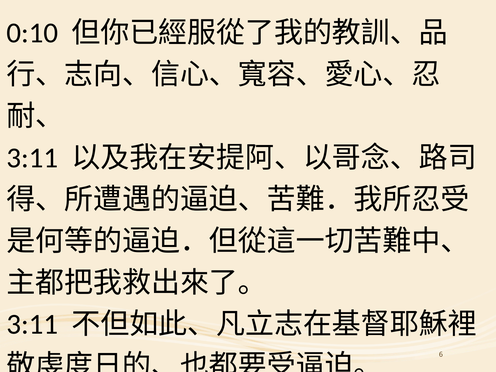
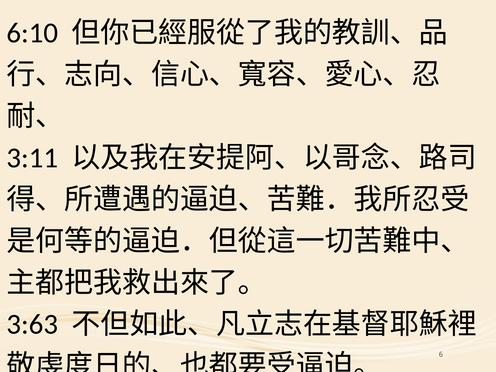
0:10: 0:10 -> 6:10 (32, 33)
3:11: 3:11 -> 3:63 (32, 324)
